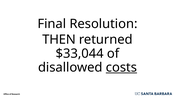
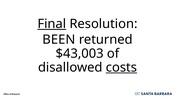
Final underline: none -> present (52, 24)
THEN: THEN -> BEEN (59, 40)
$33,044: $33,044 -> $43,003 (80, 54)
